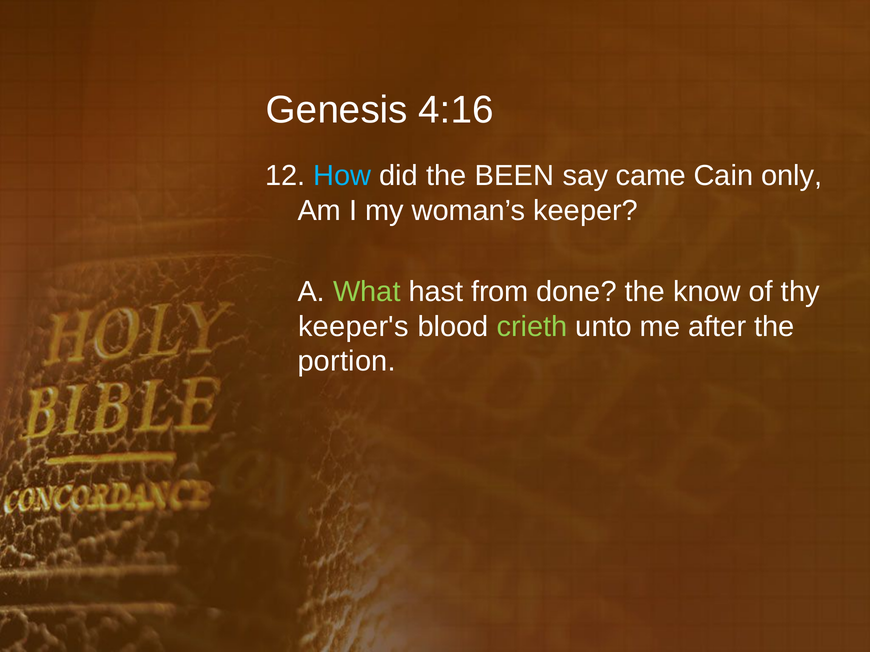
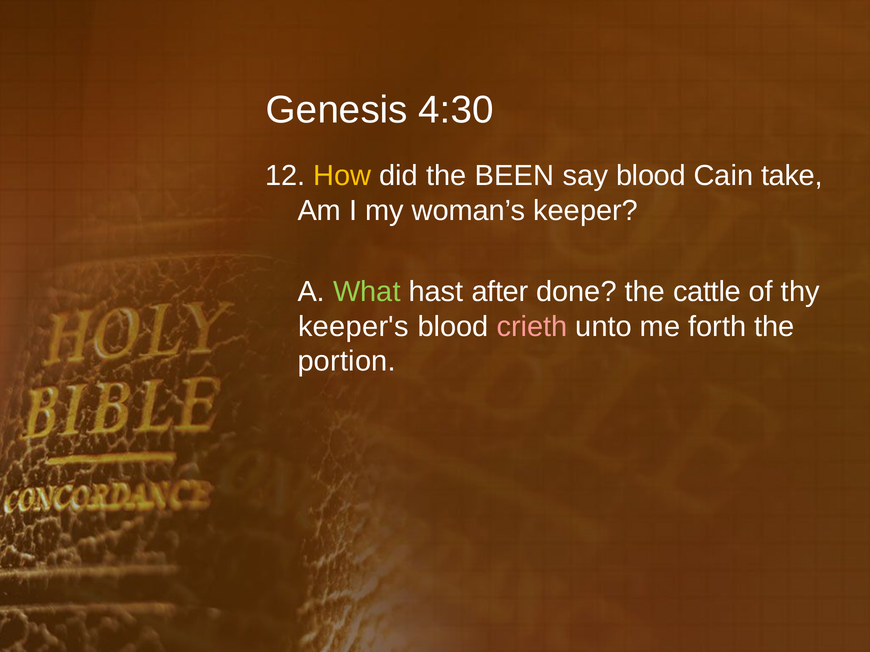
4:16: 4:16 -> 4:30 (456, 110)
How colour: light blue -> yellow (342, 176)
say came: came -> blood (651, 176)
only: only -> take (792, 176)
from: from -> after (500, 292)
know: know -> cattle (707, 292)
crieth colour: light green -> pink (532, 327)
after: after -> forth (717, 327)
